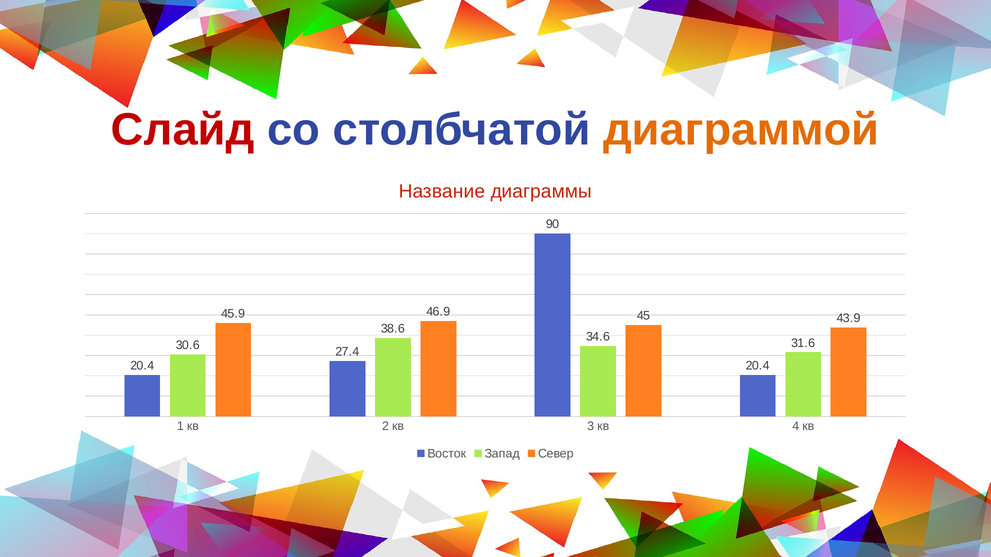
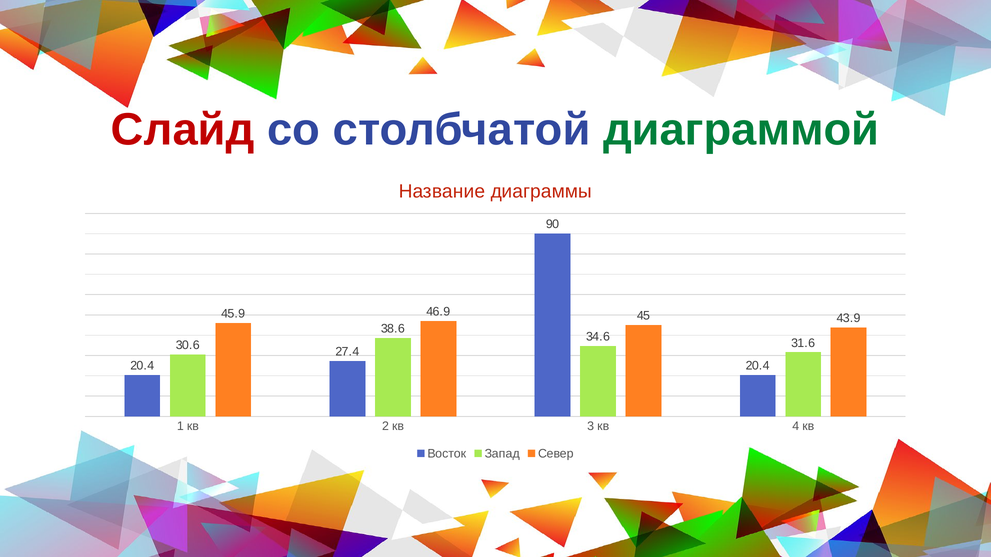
диаграммой colour: orange -> green (741, 130)
